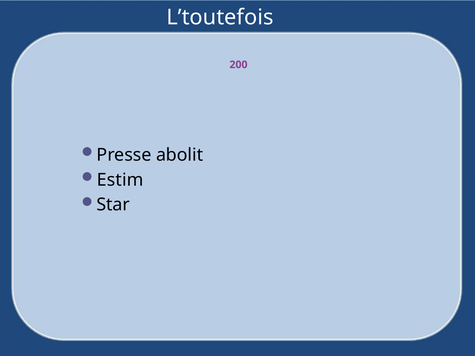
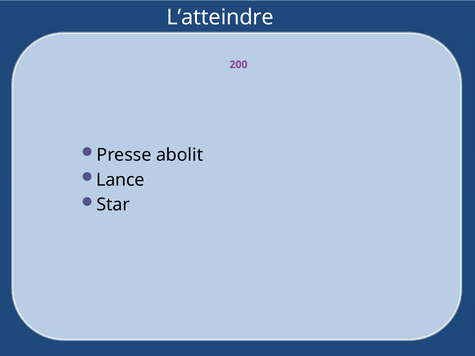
L’toutefois: L’toutefois -> L’atteindre (220, 17)
Estim: Estim -> Lance (120, 180)
